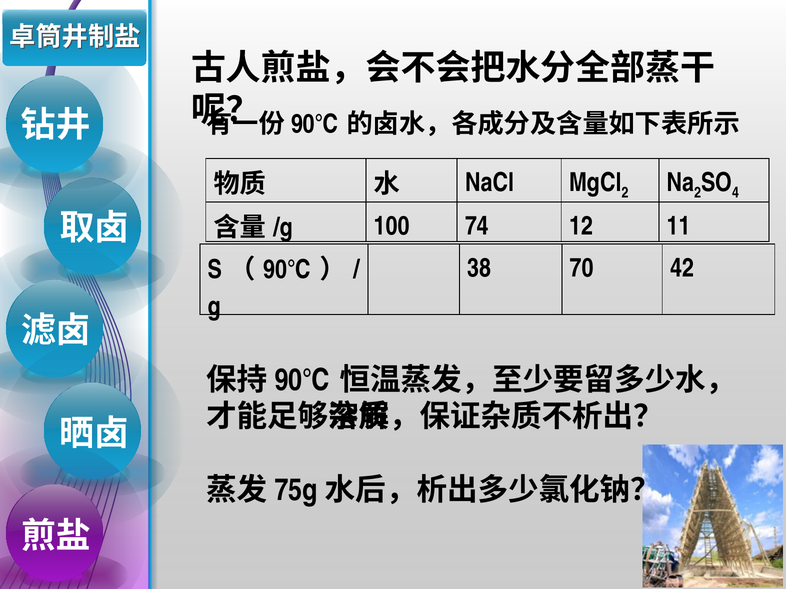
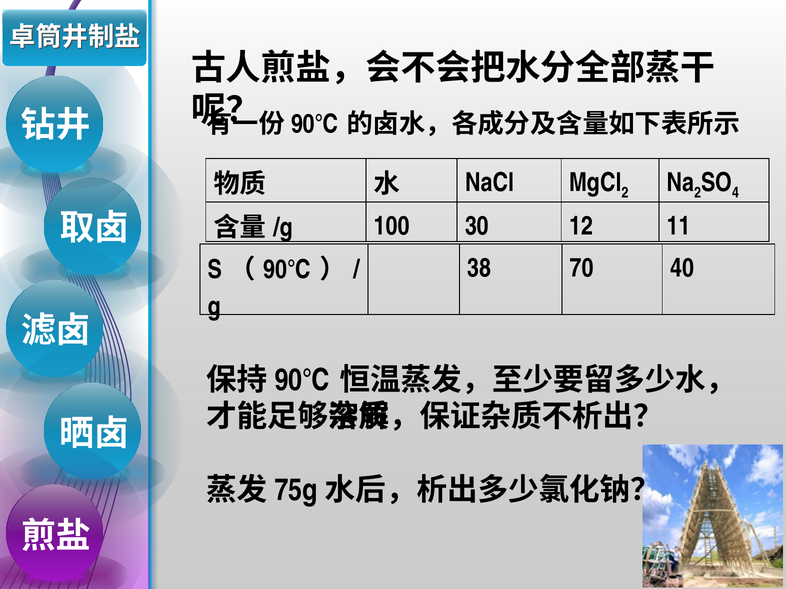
74: 74 -> 30 (477, 227)
42: 42 -> 40 (682, 268)
